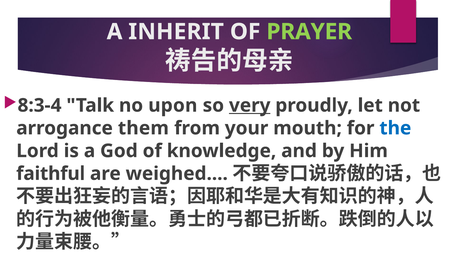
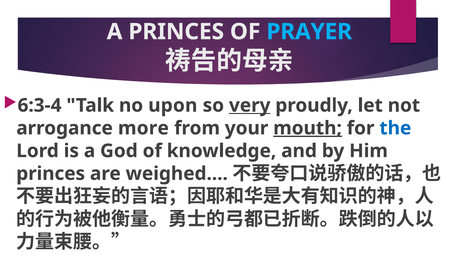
A INHERIT: INHERIT -> PRINCES (176, 32)
PRAYER colour: light green -> light blue (309, 32)
8:3-4: 8:3-4 -> 6:3-4 (40, 106)
them: them -> more (143, 128)
mouth underline: none -> present (308, 128)
faithful: faithful -> princes (51, 174)
